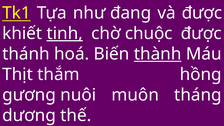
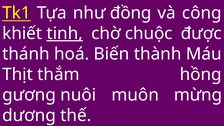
đang: đang -> đồng (131, 13)
và được: được -> công (202, 13)
thành underline: present -> none (158, 54)
tháng: tháng -> mừng (198, 95)
